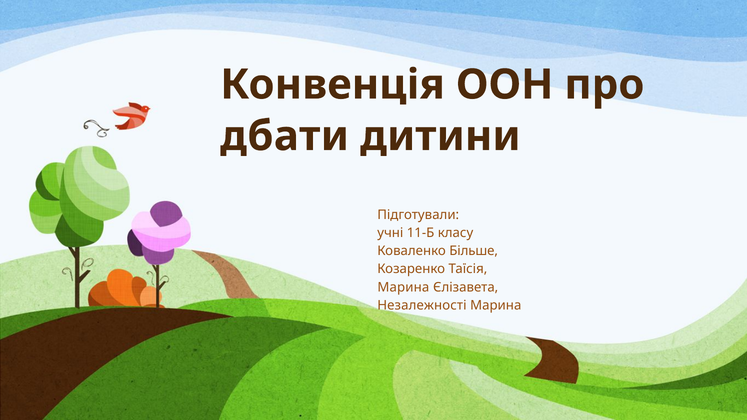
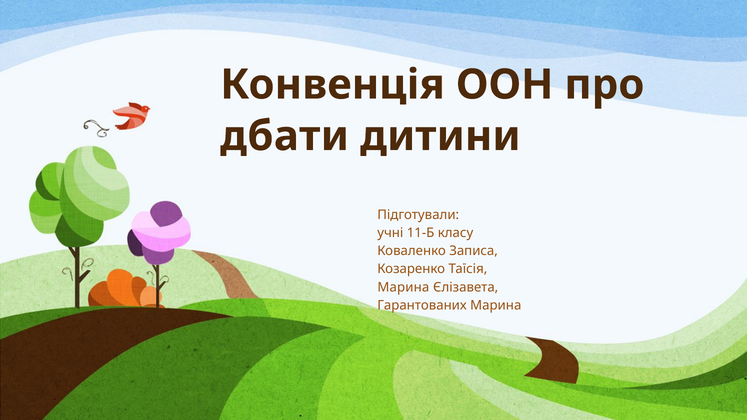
Більше: Більше -> Записа (474, 251)
Незалежності: Незалежності -> Гарантованих (422, 306)
